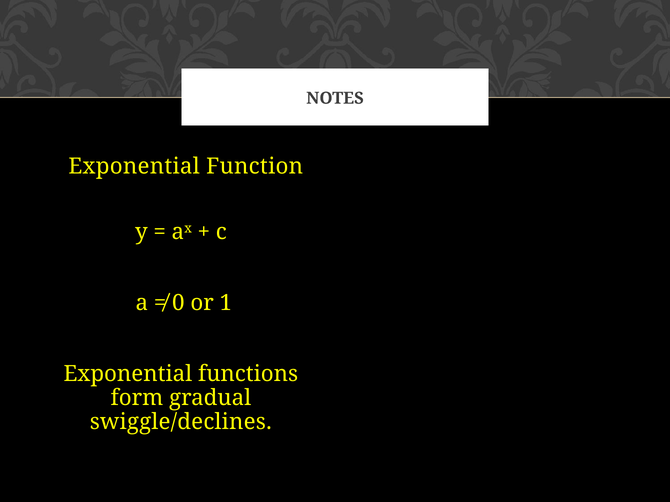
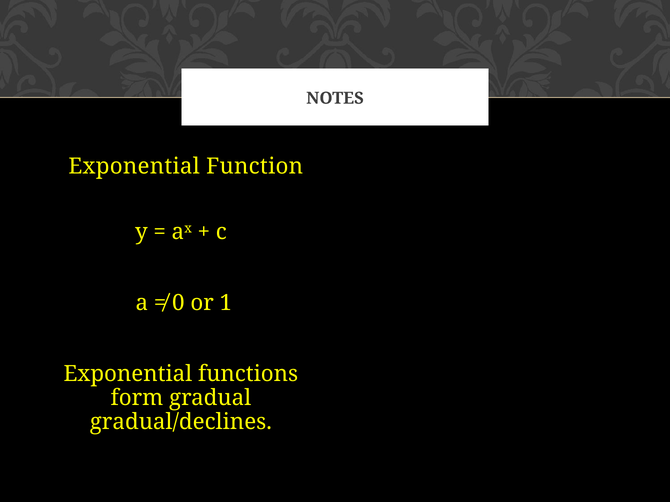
swiggle/declines: swiggle/declines -> gradual/declines (181, 422)
